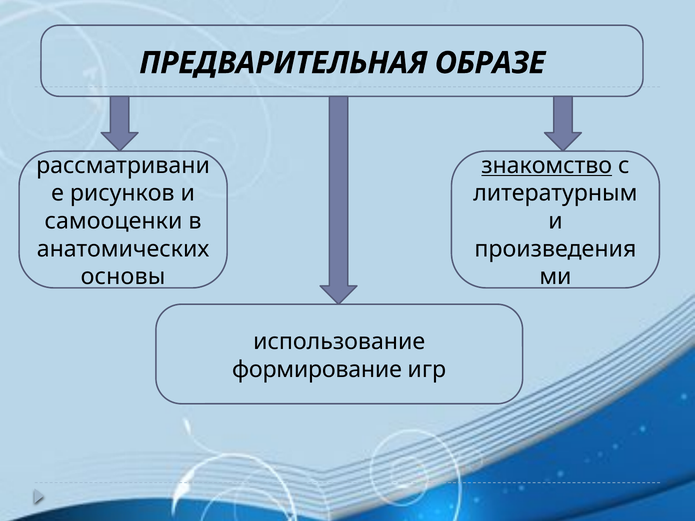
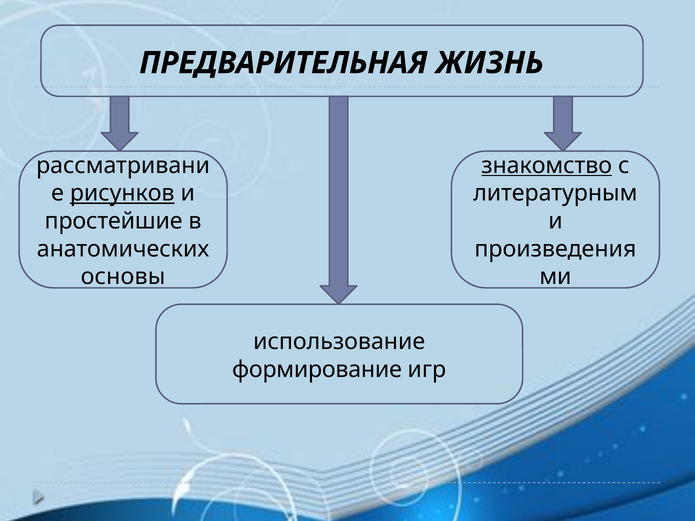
ОБРАЗЕ: ОБРАЗЕ -> ЖИЗНЬ (490, 63)
рисунков underline: none -> present (122, 193)
самооценки: самооценки -> простейшие (114, 221)
